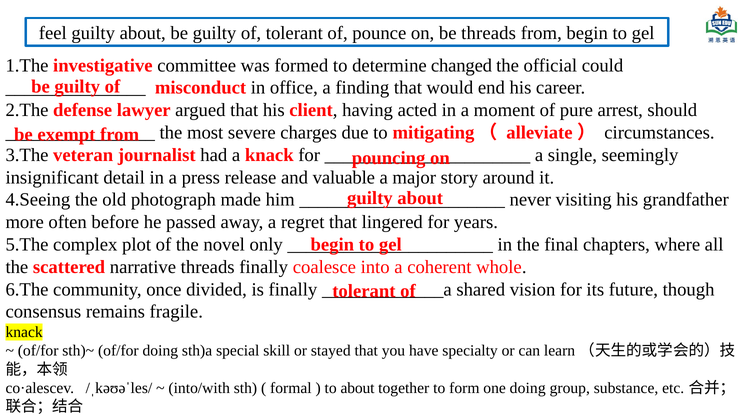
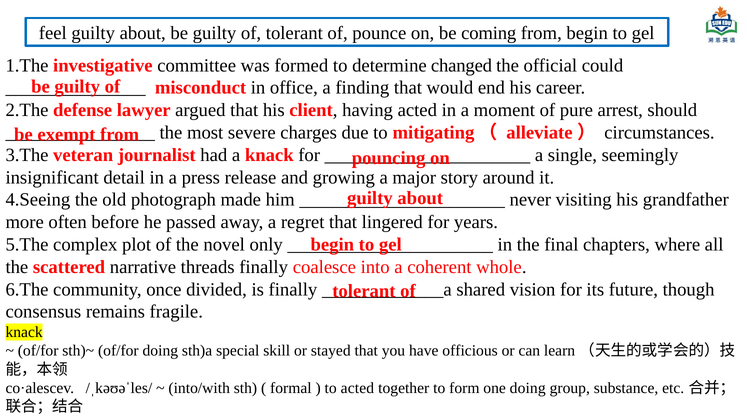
be threads: threads -> coming (489, 33)
valuable: valuable -> growing (344, 178)
specialty: specialty -> officious (470, 351)
to about: about -> acted (357, 388)
